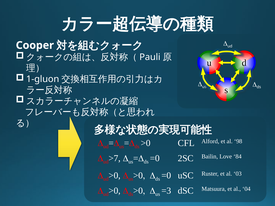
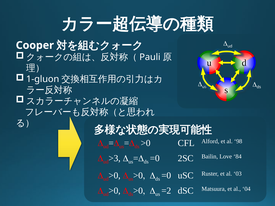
>7: >7 -> >3 (115, 158)
=3: =3 -> =2 (166, 191)
